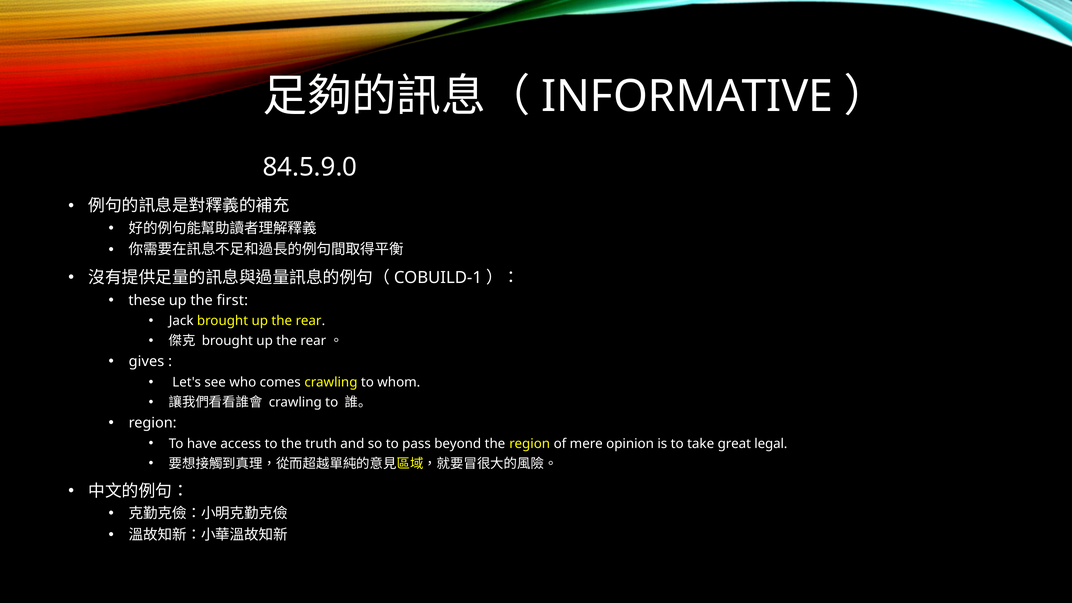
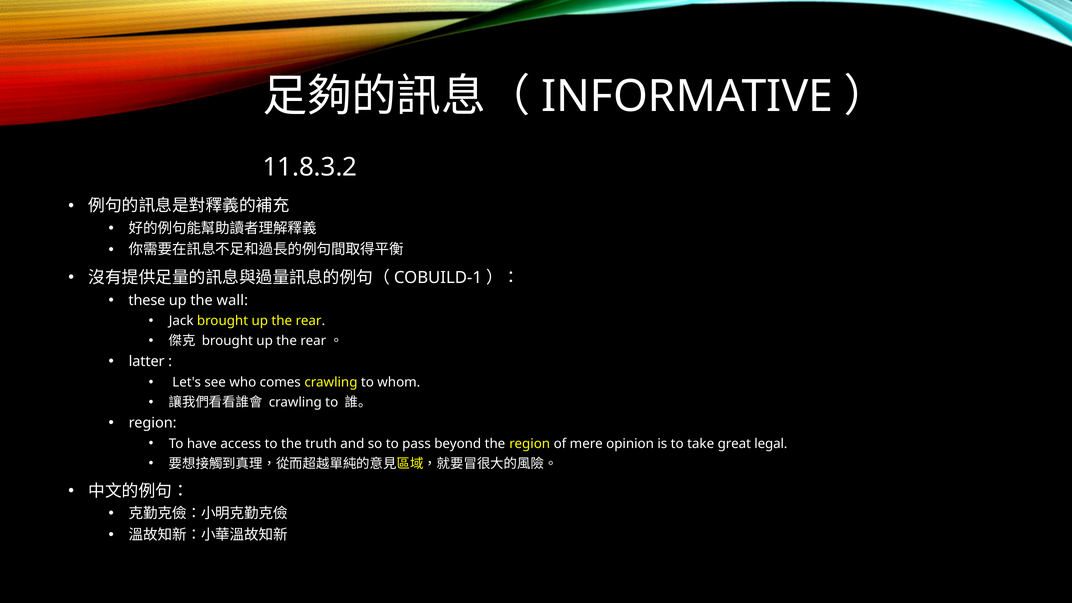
84.5.9.0: 84.5.9.0 -> 11.8.3.2 (310, 167)
ﬁrst: ﬁrst -> wall (232, 300)
gives: gives -> latter (147, 362)
